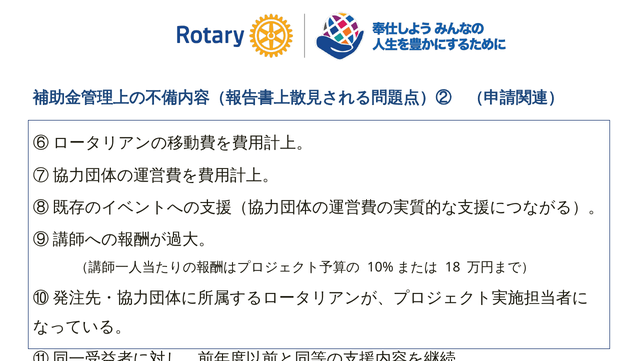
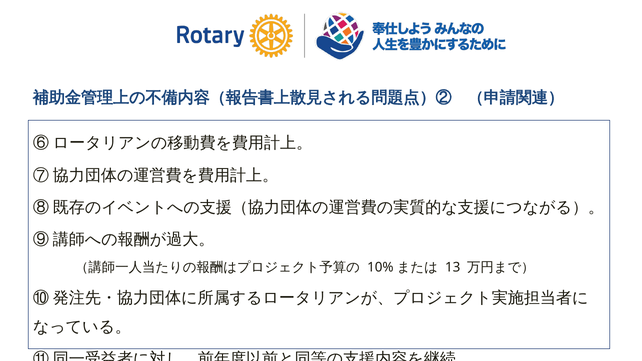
18: 18 -> 13 (453, 268)
